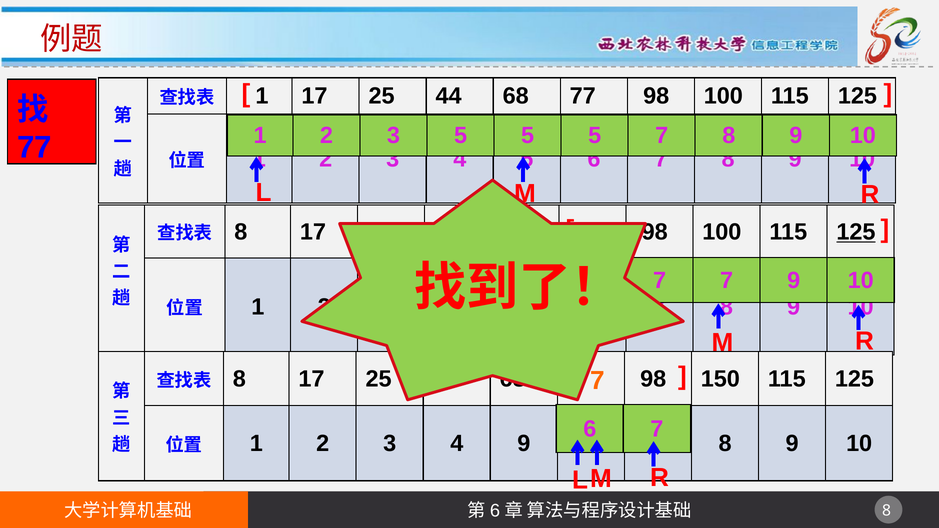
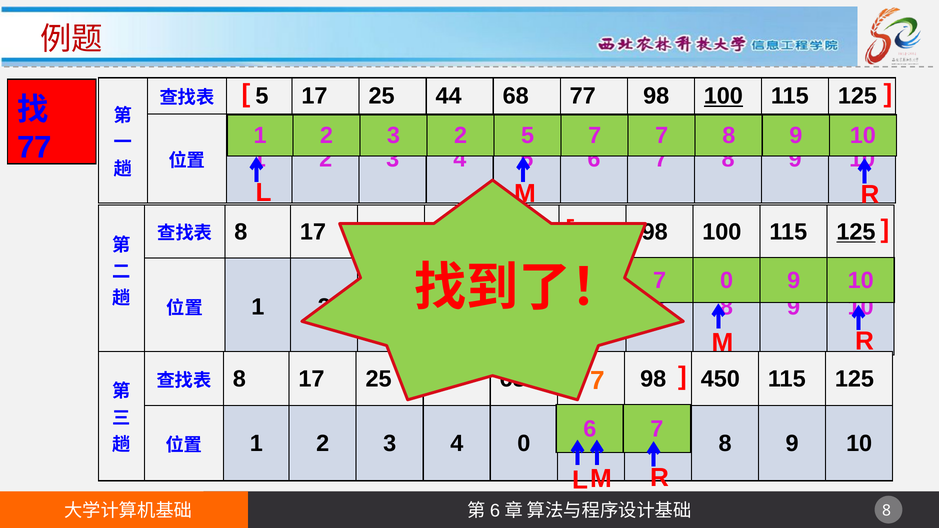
1: 1 -> 5 (262, 96)
100 underline: none -> present (723, 96)
3 5: 5 -> 2 (461, 136)
5: 5 -> 7 (595, 136)
7: 7 -> 0 (727, 281)
150: 150 -> 450 (720, 379)
4 9: 9 -> 0 (524, 444)
